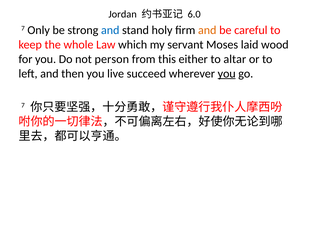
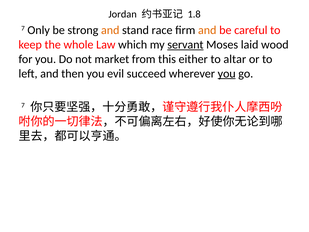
6.0: 6.0 -> 1.8 (194, 14)
and colour: blue -> orange (110, 30)
holy: holy -> race (162, 30)
servant underline: none -> present (185, 45)
person: person -> market (112, 59)
live: live -> evil (116, 73)
